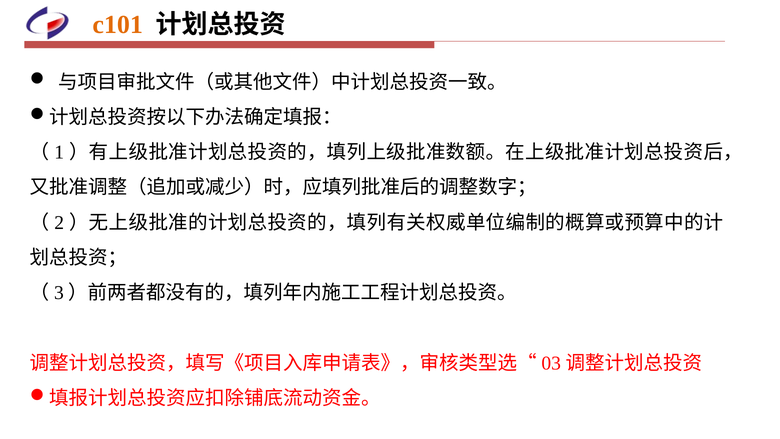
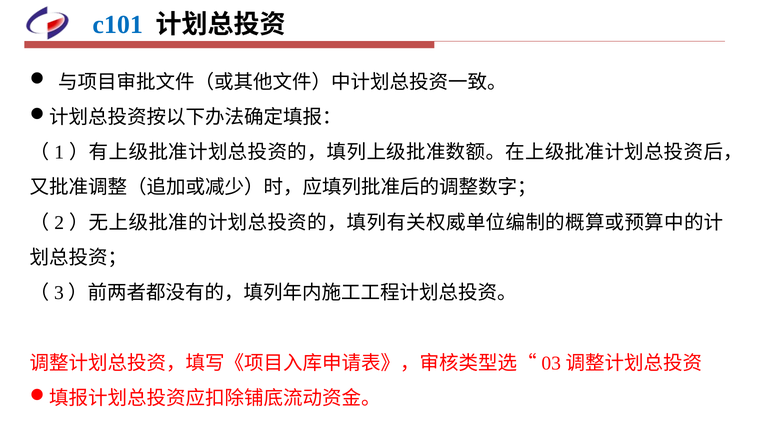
c101 colour: orange -> blue (118, 25)
